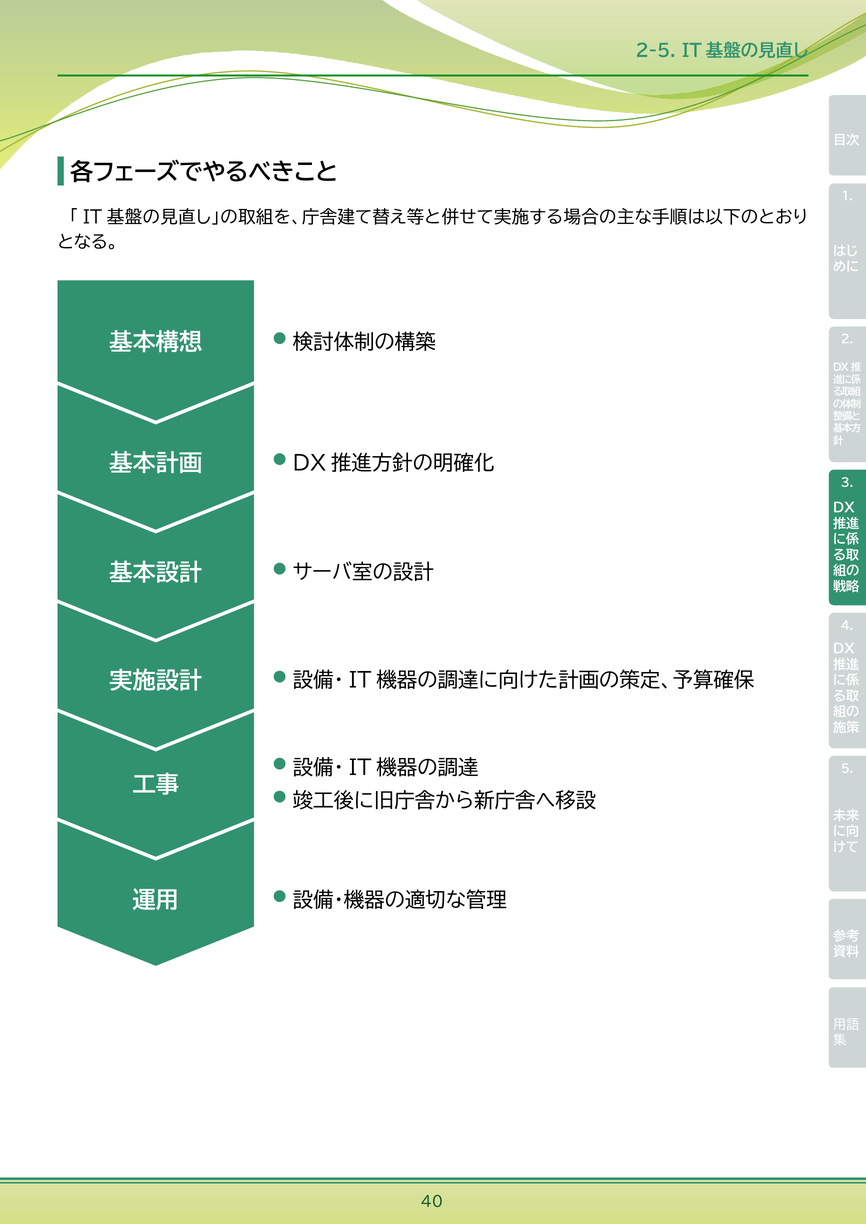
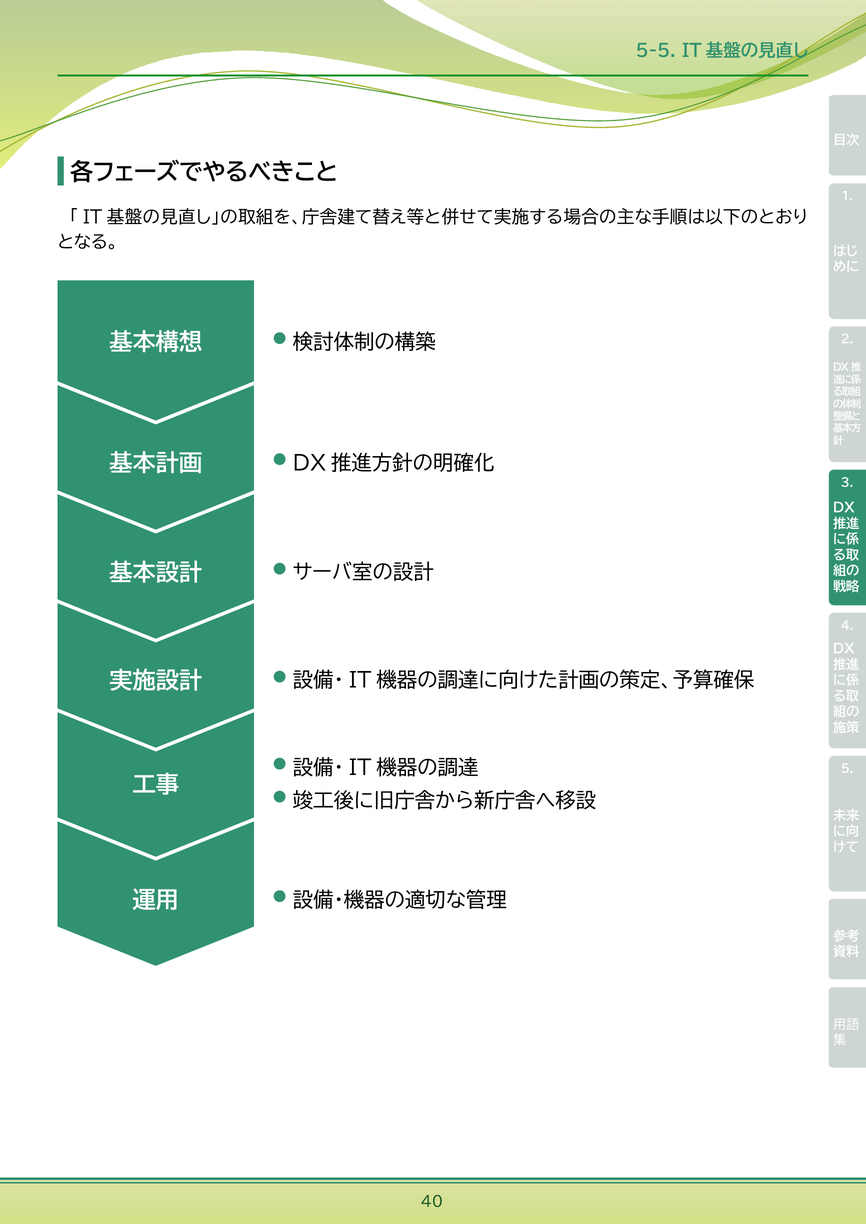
2-5: 2-5 -> 5-5 (656, 51)
